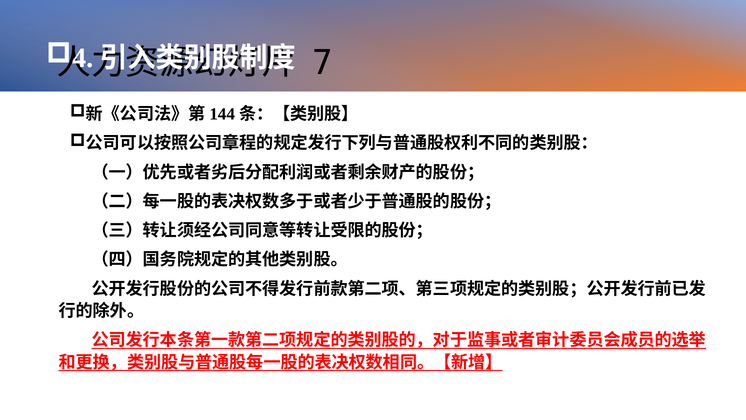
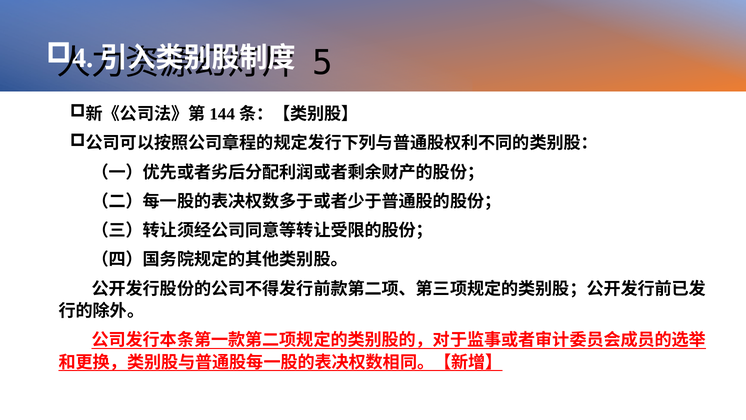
7: 7 -> 5 (323, 63)
